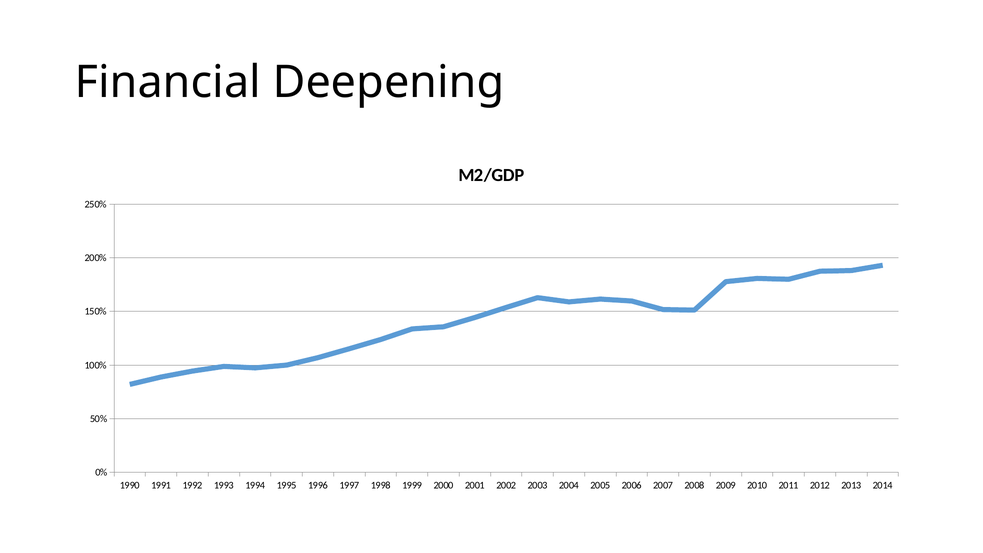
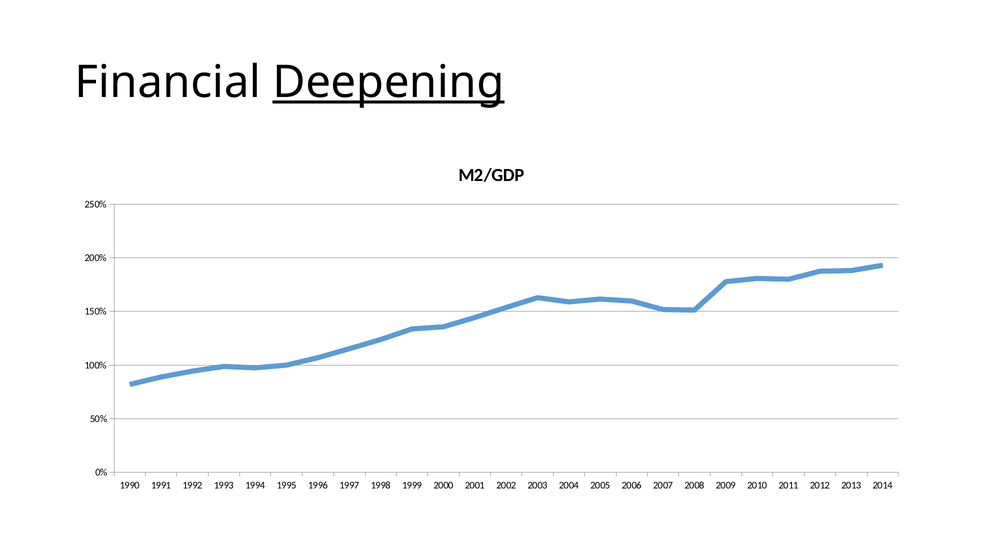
Deepening underline: none -> present (389, 83)
